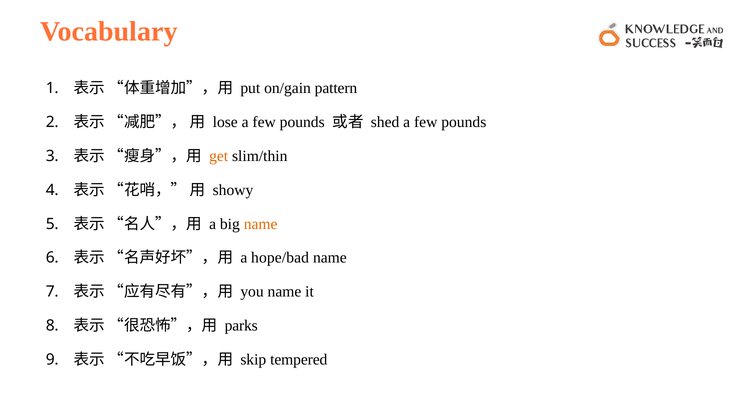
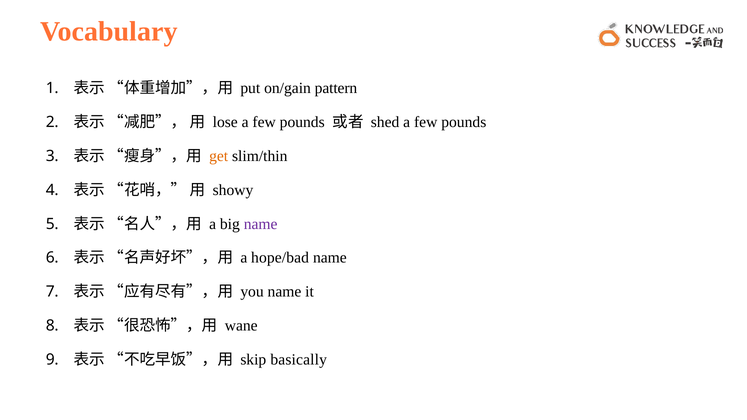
name colour: orange -> purple (261, 224)
parks: parks -> wane (241, 326)
tempered: tempered -> basically (299, 360)
